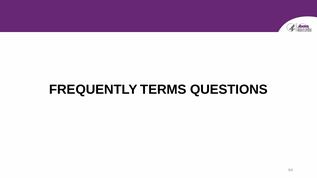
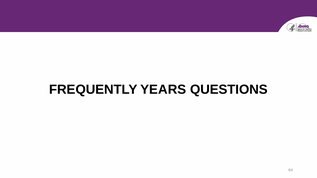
TERMS: TERMS -> YEARS (163, 90)
